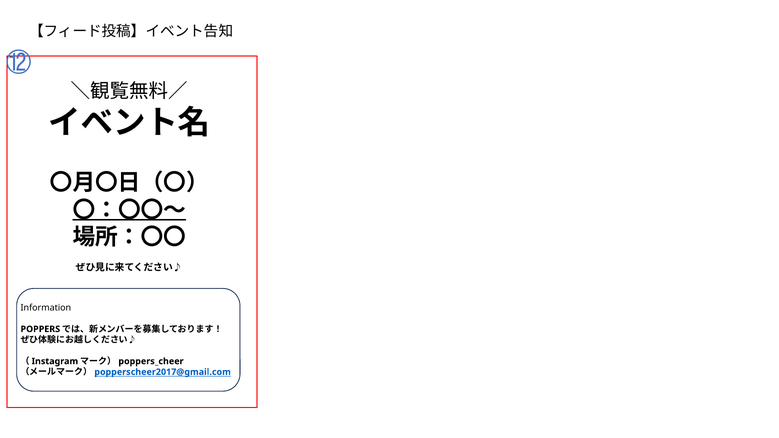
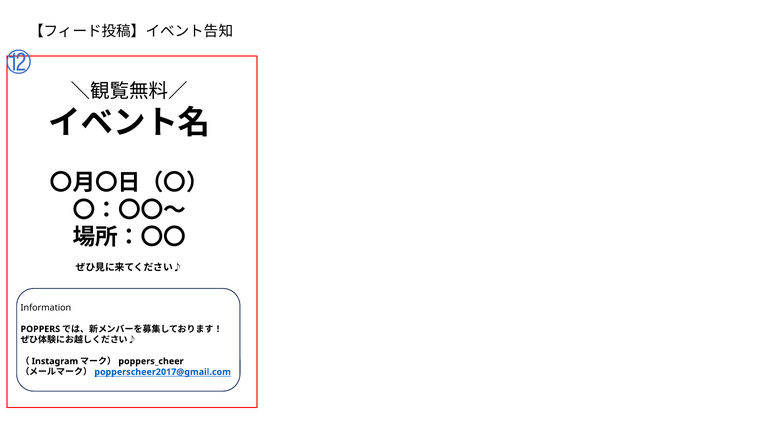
〇：〇〇～ underline: present -> none (129, 210)
